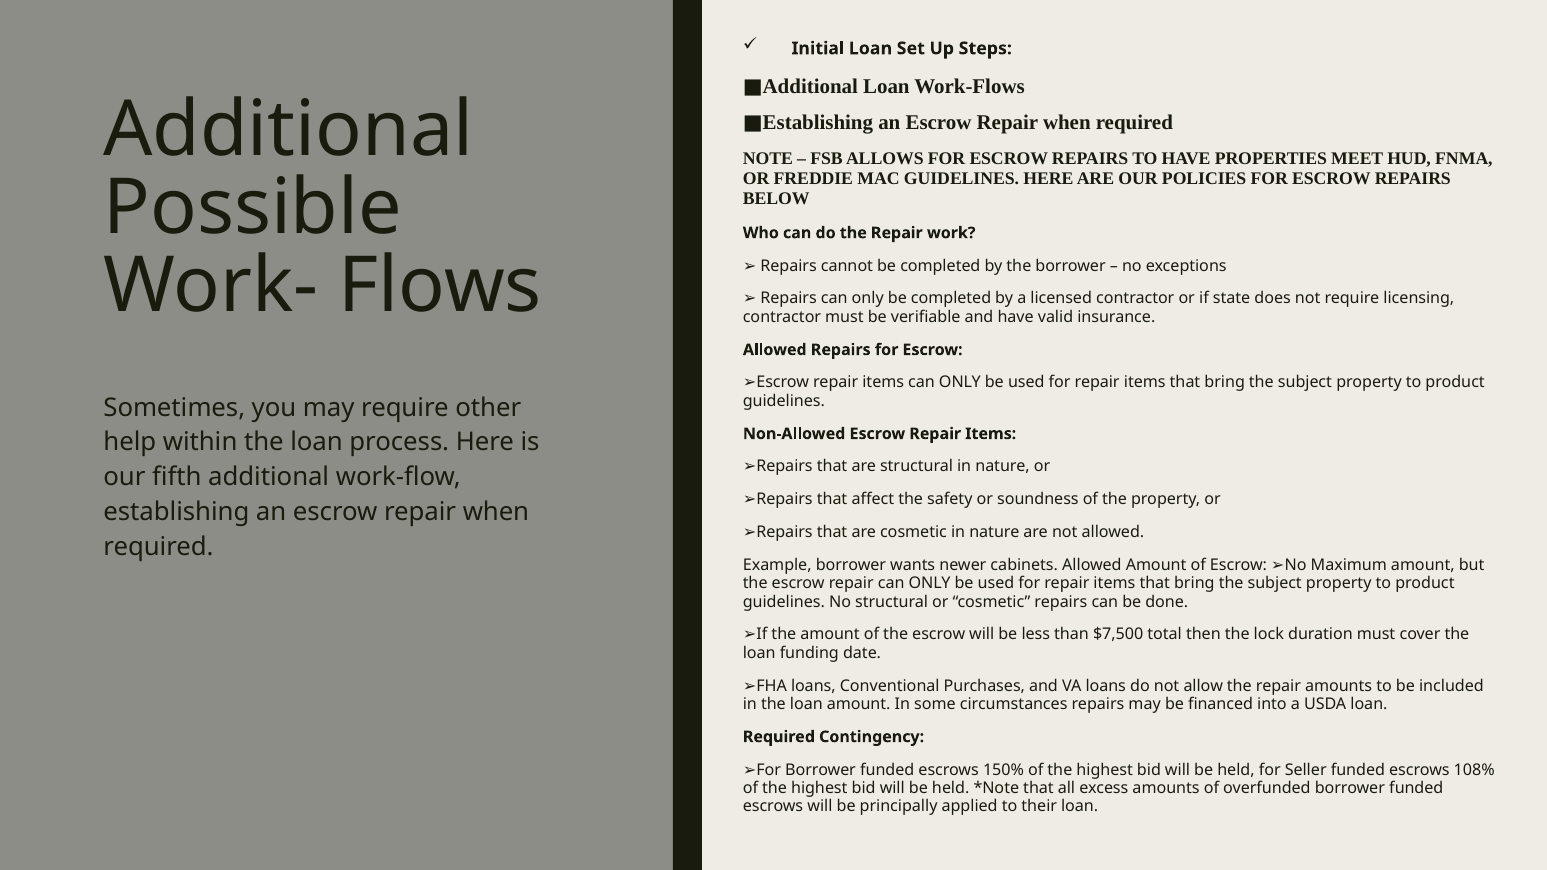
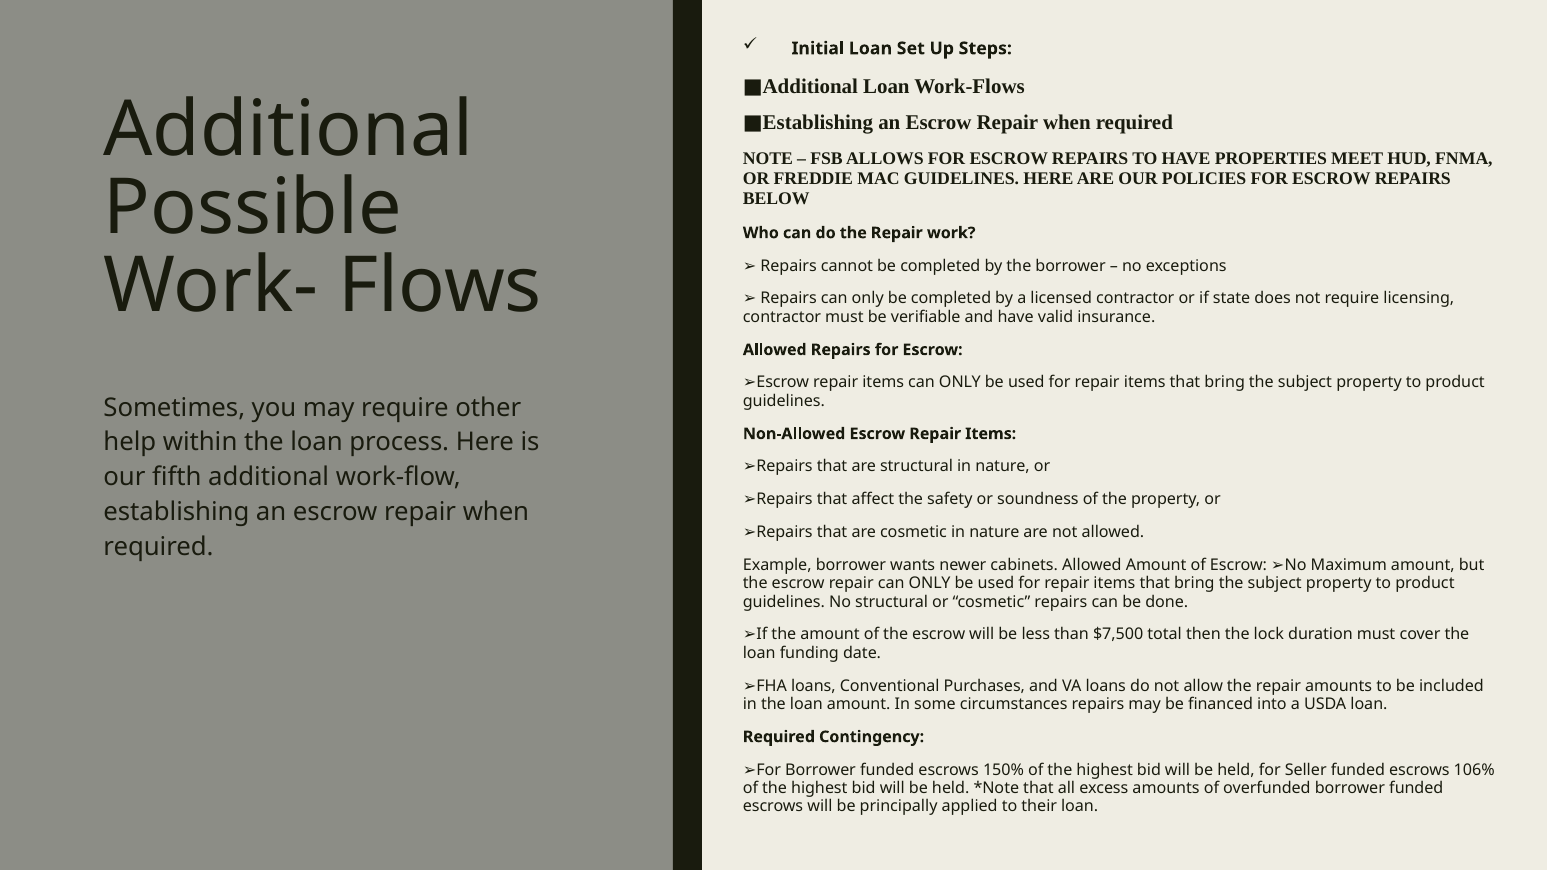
108%: 108% -> 106% (1474, 770)
